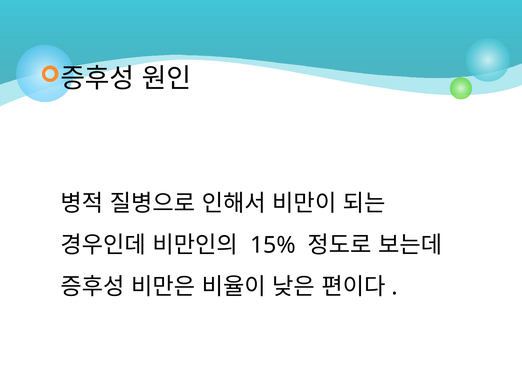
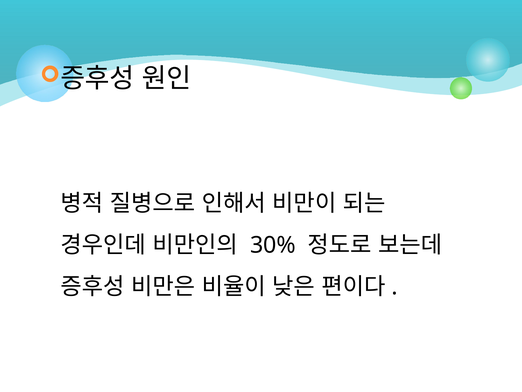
15%: 15% -> 30% (273, 245)
